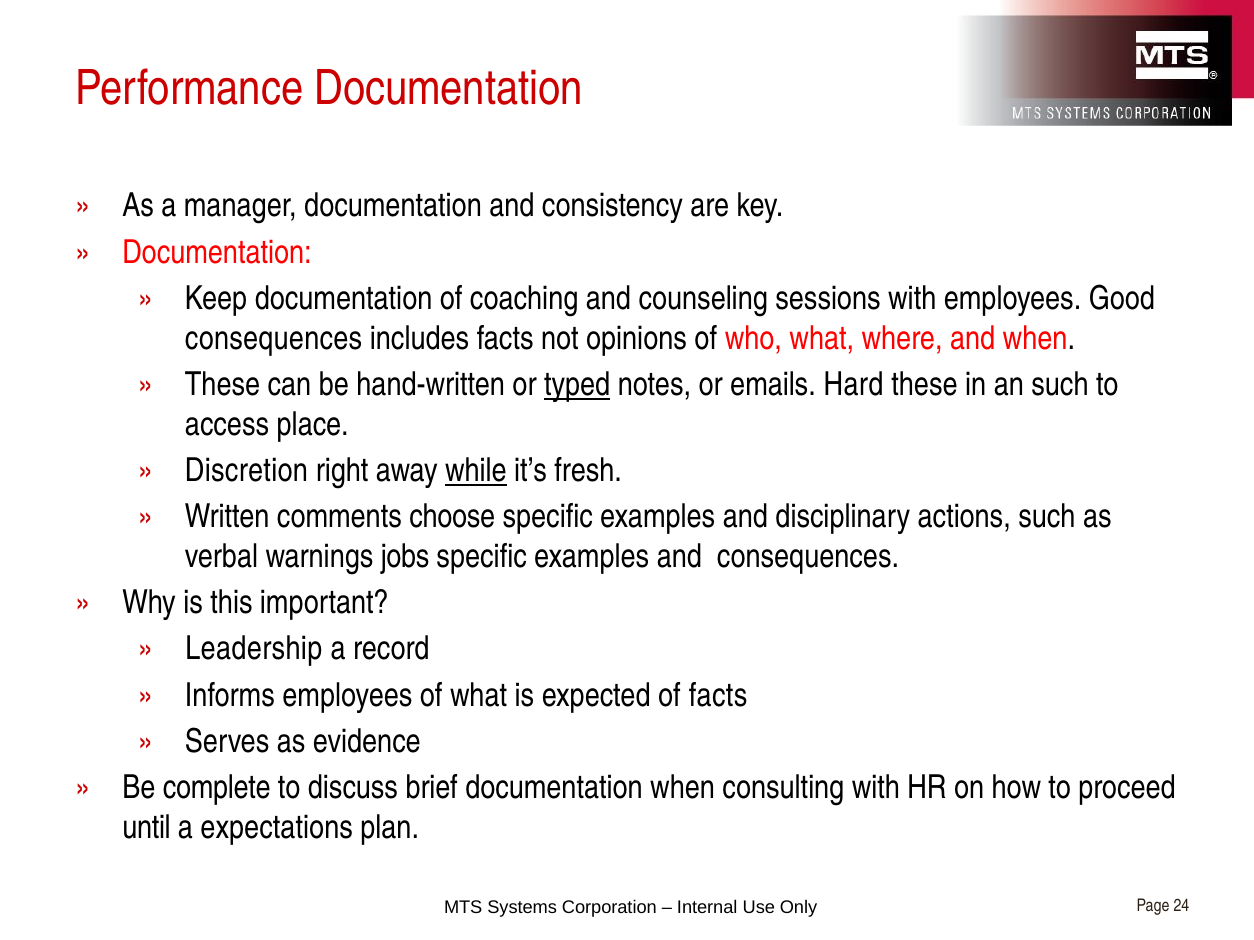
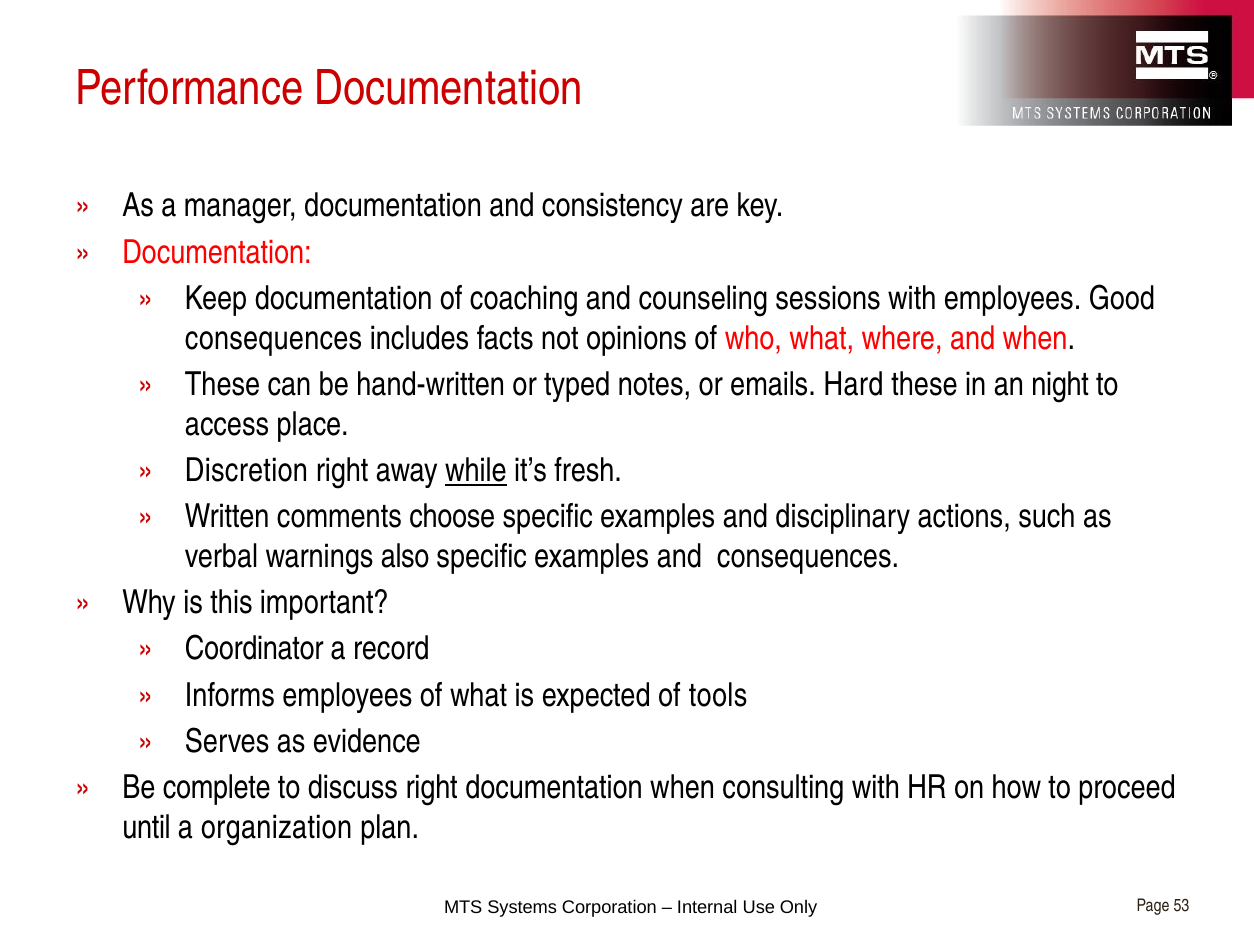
typed underline: present -> none (577, 385)
an such: such -> night (1060, 385)
jobs: jobs -> also (405, 557)
Leadership: Leadership -> Coordinator (254, 649)
of facts: facts -> tools (718, 696)
discuss brief: brief -> right (432, 788)
expectations: expectations -> organization (277, 828)
24: 24 -> 53 (1181, 906)
